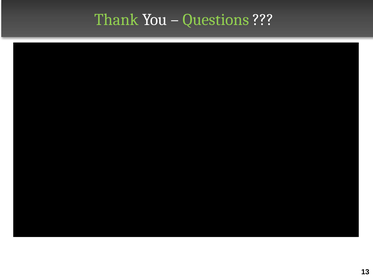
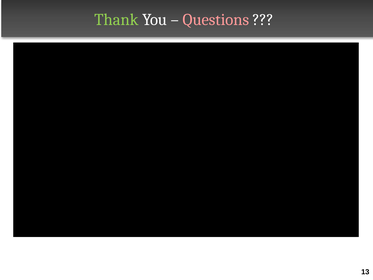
Questions colour: light green -> pink (216, 20)
